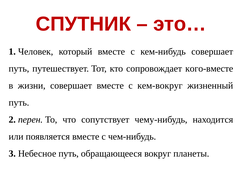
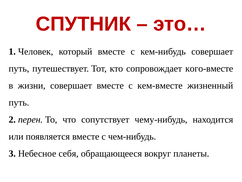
кем-вокруг: кем-вокруг -> кем-вместе (160, 85)
Небесное путь: путь -> себя (69, 153)
